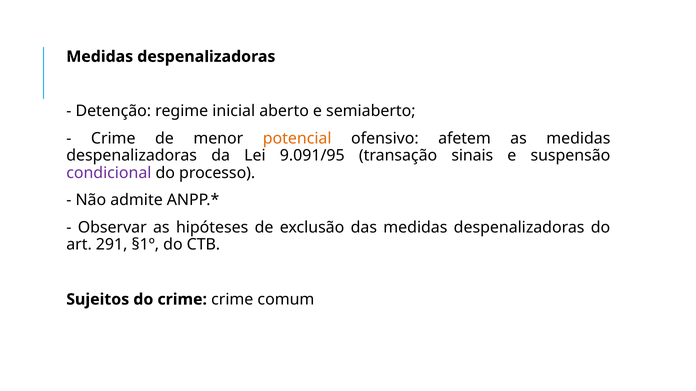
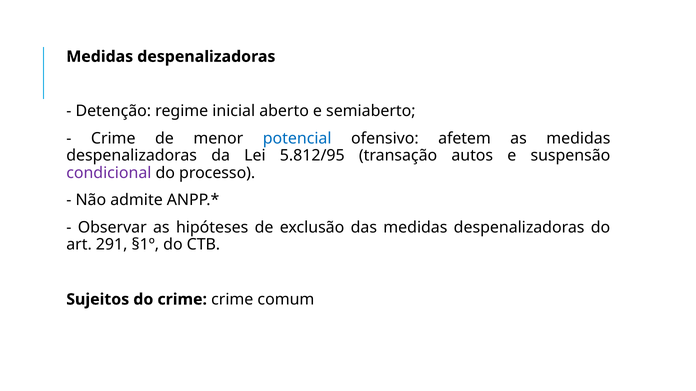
potencial colour: orange -> blue (297, 139)
9.091/95: 9.091/95 -> 5.812/95 (312, 156)
sinais: sinais -> autos (472, 156)
